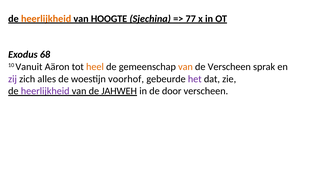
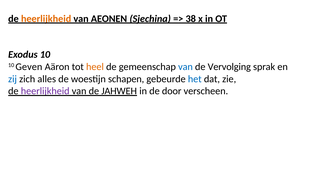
HOOGTE: HOOGTE -> AEONEN (109, 19)
77: 77 -> 38 (191, 19)
Exodus 68: 68 -> 10 (45, 54)
Vanuit: Vanuit -> Geven (29, 67)
van colour: orange -> blue (185, 67)
de Verscheen: Verscheen -> Vervolging (229, 67)
zij colour: purple -> blue (13, 79)
voorhof: voorhof -> schapen (126, 79)
het colour: purple -> blue (195, 79)
